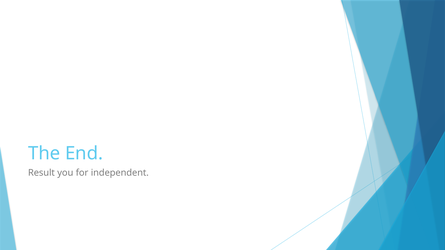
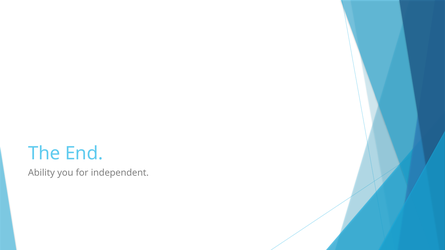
Result: Result -> Ability (41, 173)
